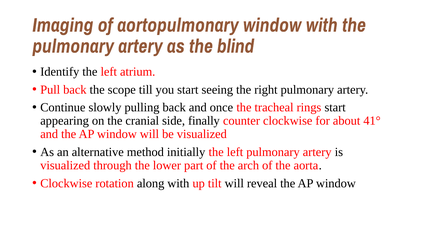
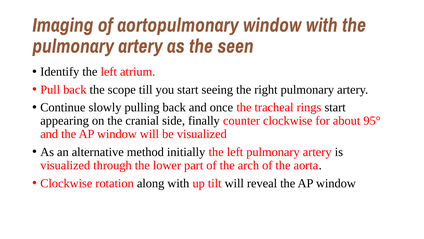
blind: blind -> seen (235, 46)
41°: 41° -> 95° (372, 121)
